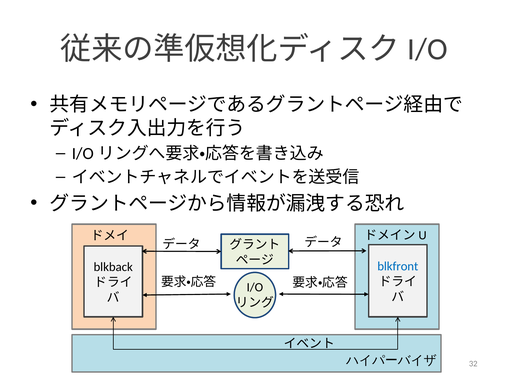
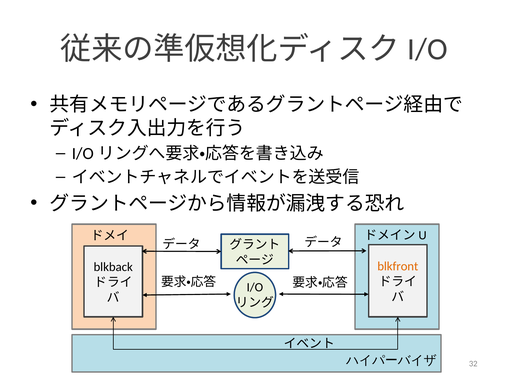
blkfront colour: blue -> orange (398, 266)
